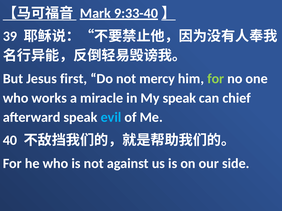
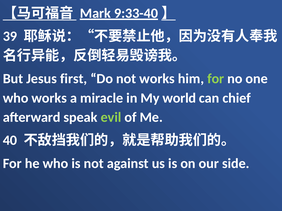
not mercy: mercy -> works (157, 79)
My speak: speak -> world (179, 98)
evil colour: light blue -> light green (111, 117)
